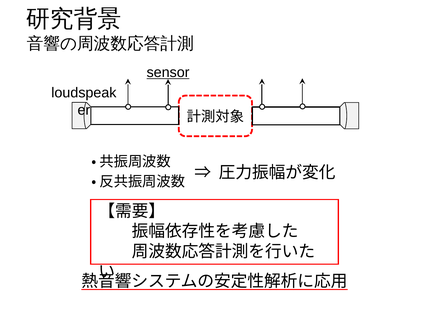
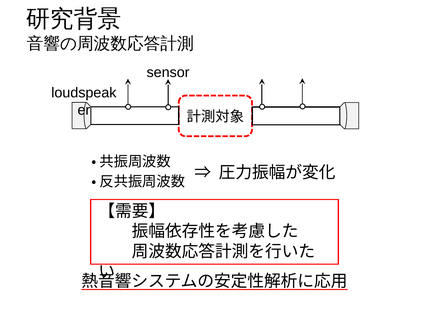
sensor underline: present -> none (168, 72)
